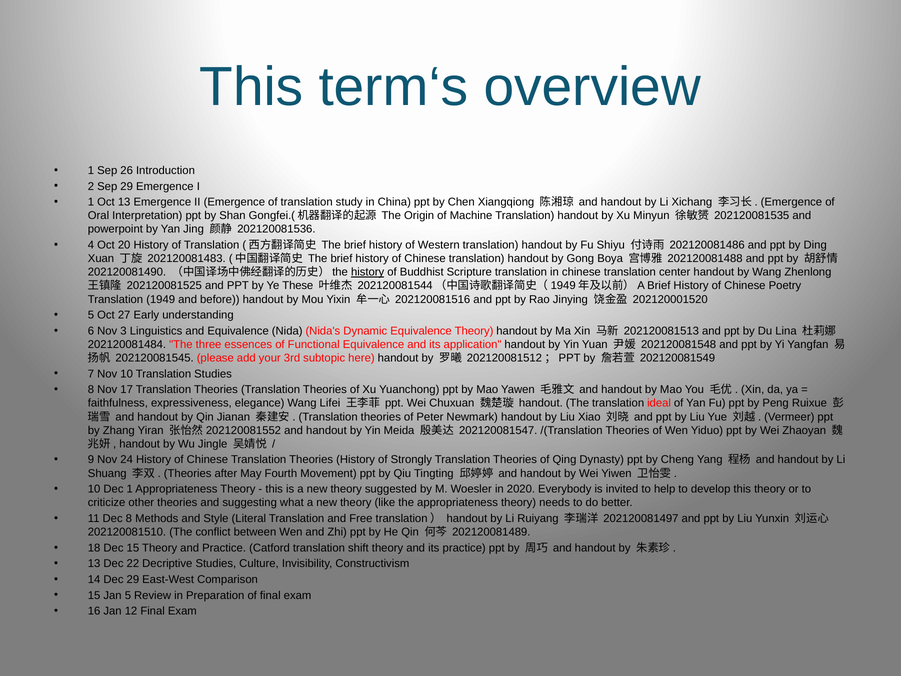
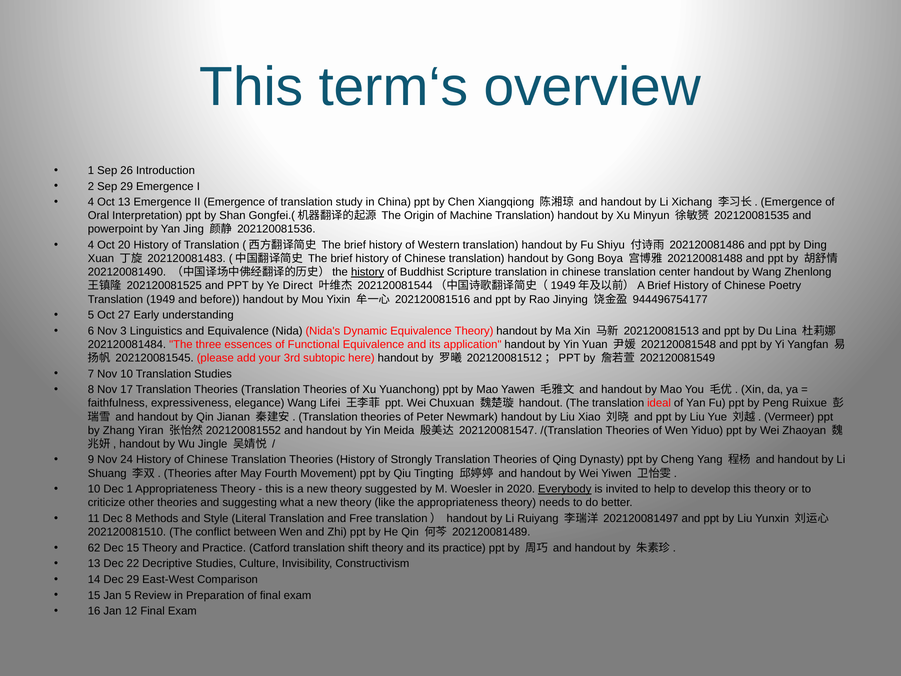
1: 1 -> 4 (91, 202)
These: These -> Direct (298, 286)
202120001520: 202120001520 -> 944496754177 (670, 299)
Everybody underline: none -> present (565, 489)
18: 18 -> 62 (94, 548)
